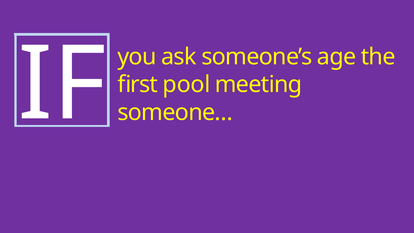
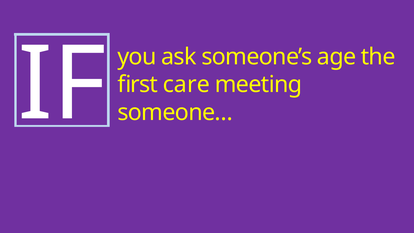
pool: pool -> care (186, 85)
